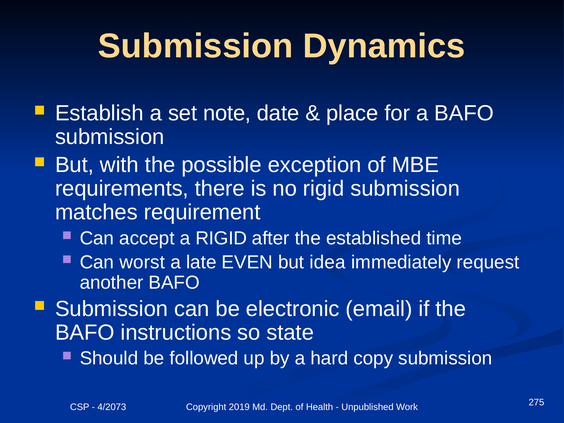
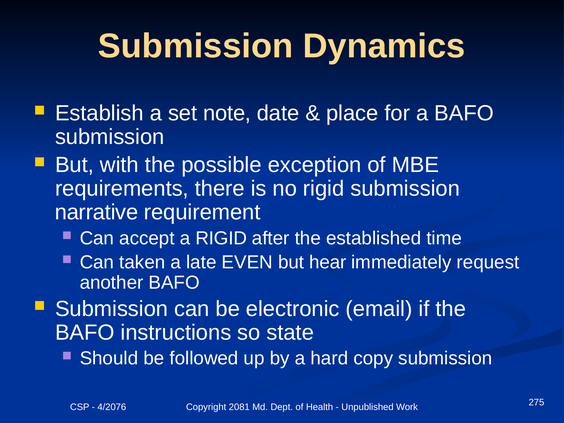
matches: matches -> narrative (96, 212)
worst: worst -> taken (142, 262)
idea: idea -> hear (328, 262)
4/2073: 4/2073 -> 4/2076 (112, 407)
2019: 2019 -> 2081 (239, 407)
